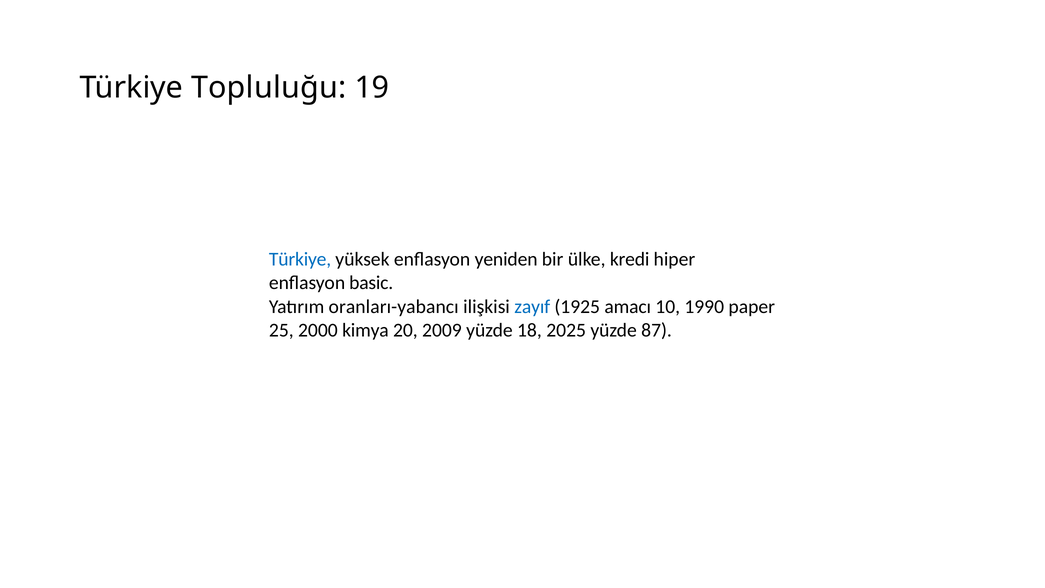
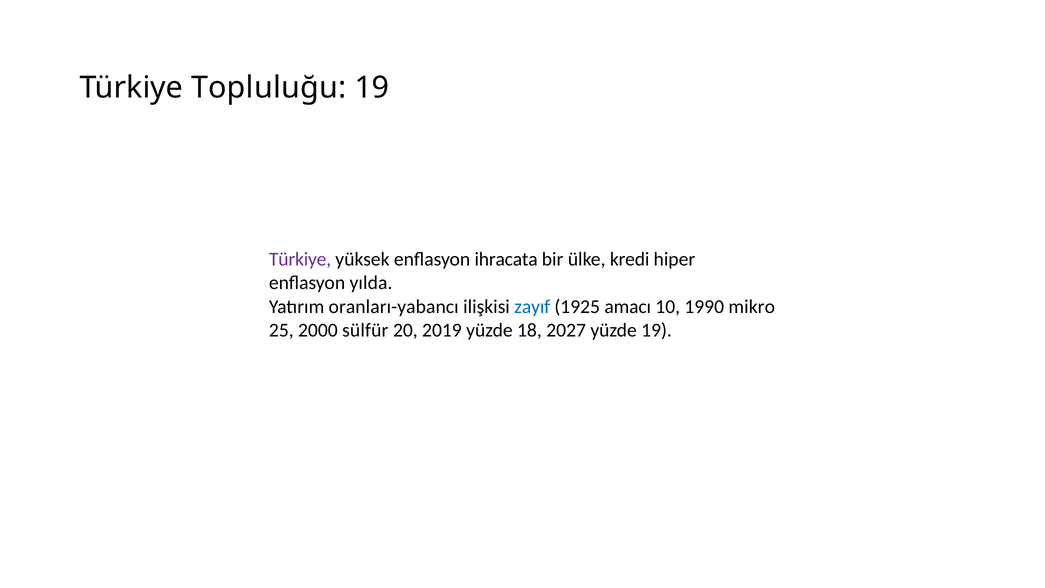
Türkiye colour: blue -> purple (300, 259)
yeniden: yeniden -> ihracata (506, 259)
basic: basic -> yılda (371, 283)
paper: paper -> mikro (752, 306)
kimya: kimya -> sülfür (365, 330)
2009: 2009 -> 2019 (442, 330)
2025: 2025 -> 2027 (566, 330)
yüzde 87: 87 -> 19 (657, 330)
